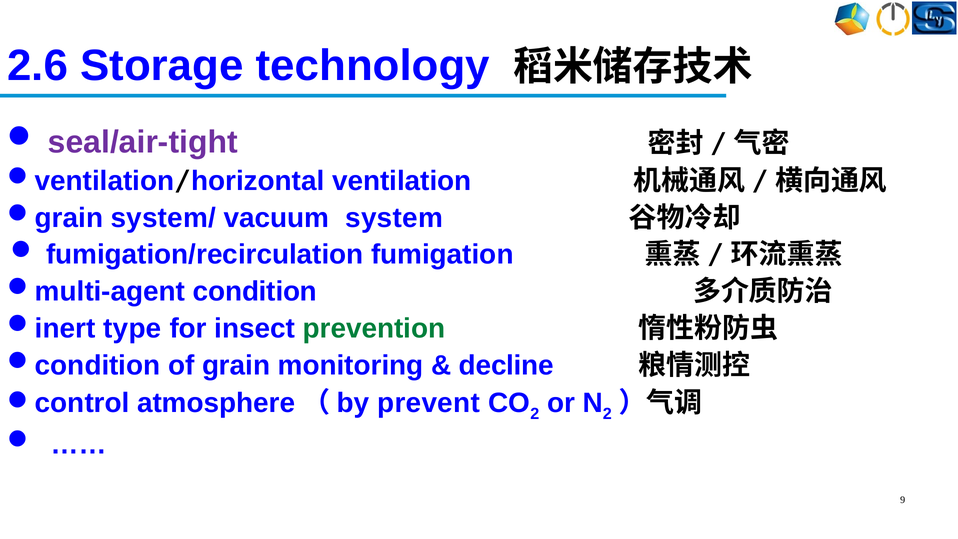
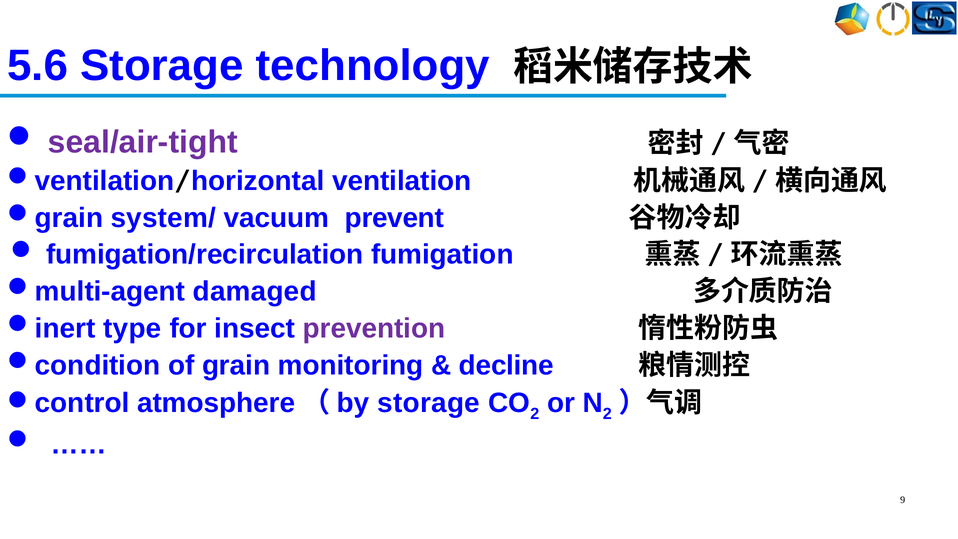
2.6: 2.6 -> 5.6 (38, 66)
system: system -> prevent (394, 218)
condition: condition -> damaged (255, 292)
prevention colour: green -> purple (374, 328)
prevent: prevent -> storage (429, 403)
